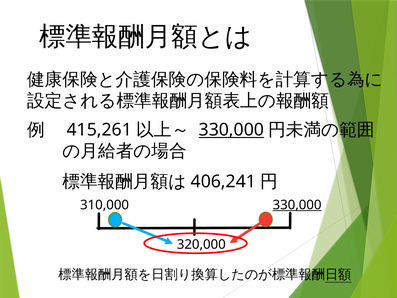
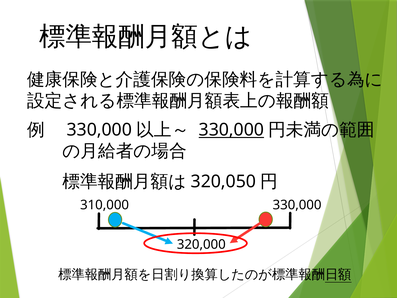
415,261: 415,261 -> 330,000 (99, 130)
406,241: 406,241 -> 320,050 (223, 181)
330,000 underline: present -> none (297, 205)
